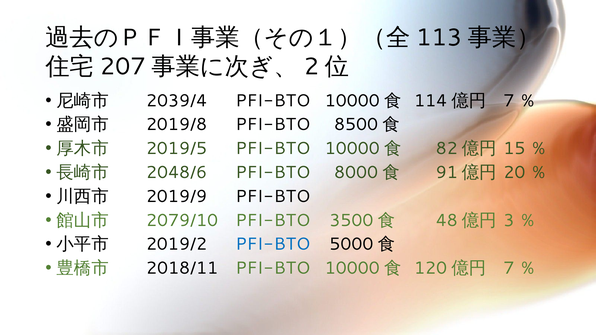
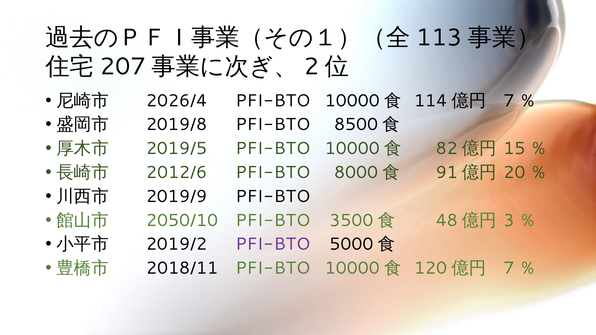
2039/4: 2039/4 -> 2026/4 (177, 101)
2048/6: 2048/6 -> 2012/6 (177, 173)
2079/10: 2079/10 -> 2050/10 (182, 220)
PFI-BTO colour: blue -> purple (273, 244)
